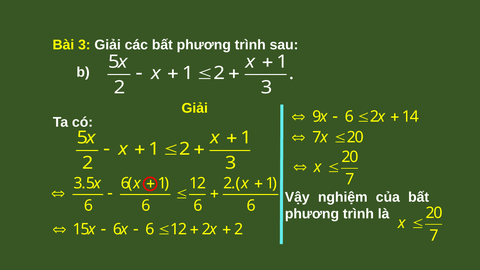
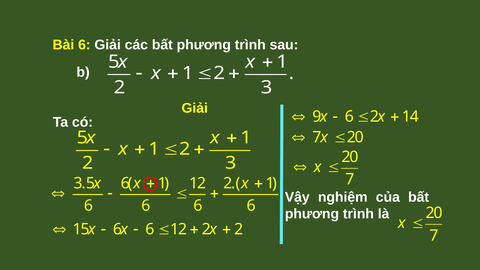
Bài 3: 3 -> 6 (84, 45)
